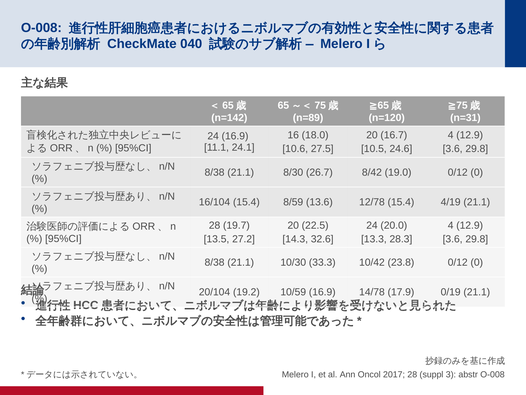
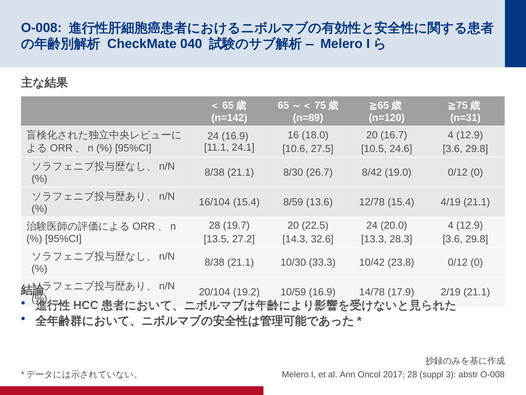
0/19: 0/19 -> 2/19 (451, 292)
